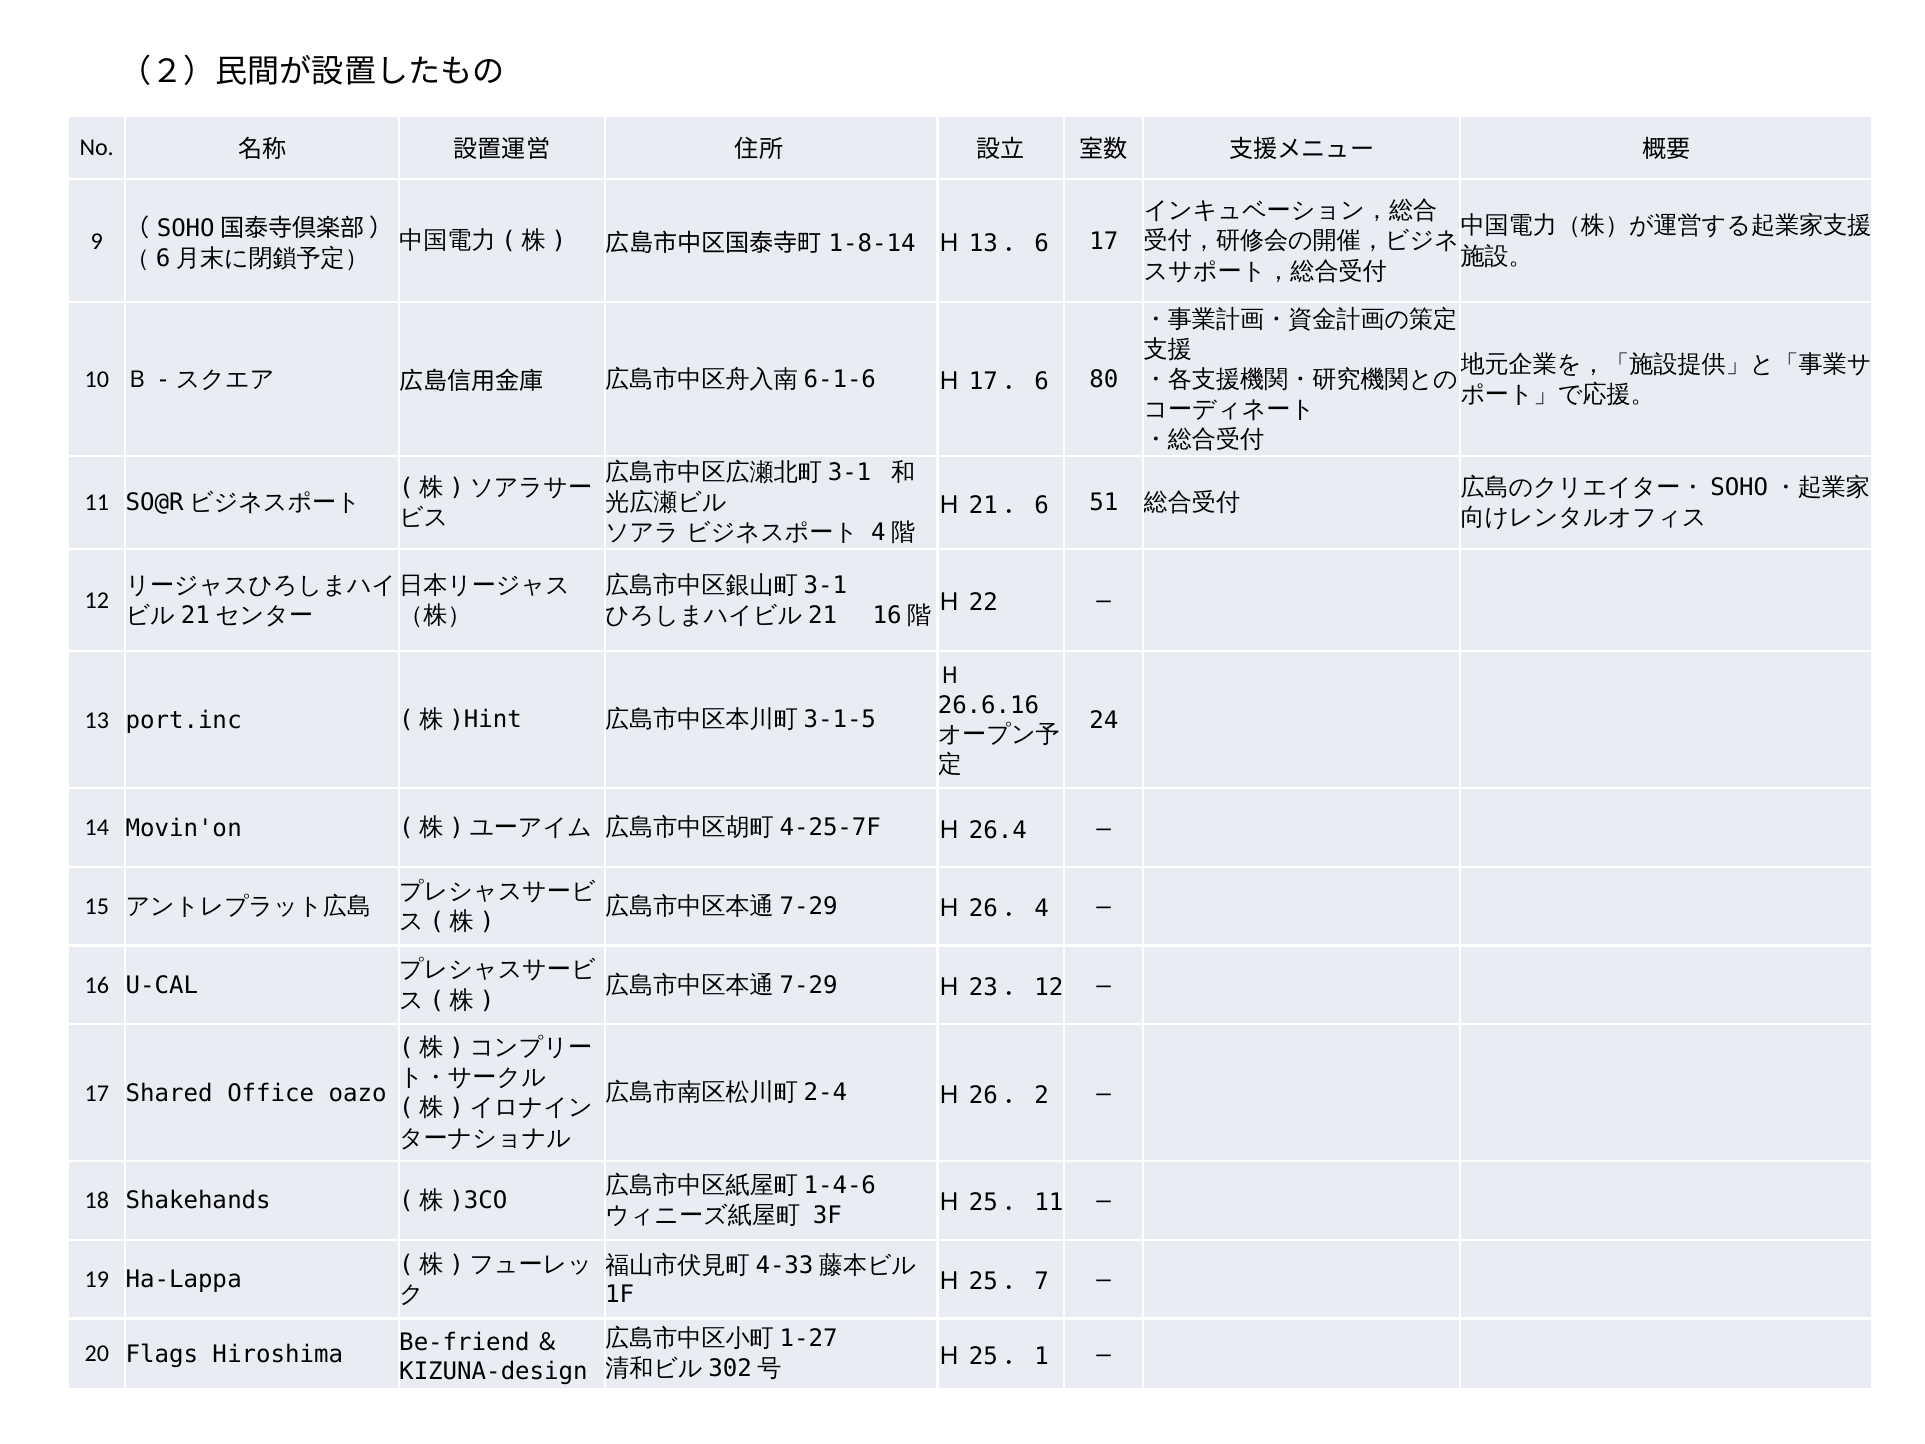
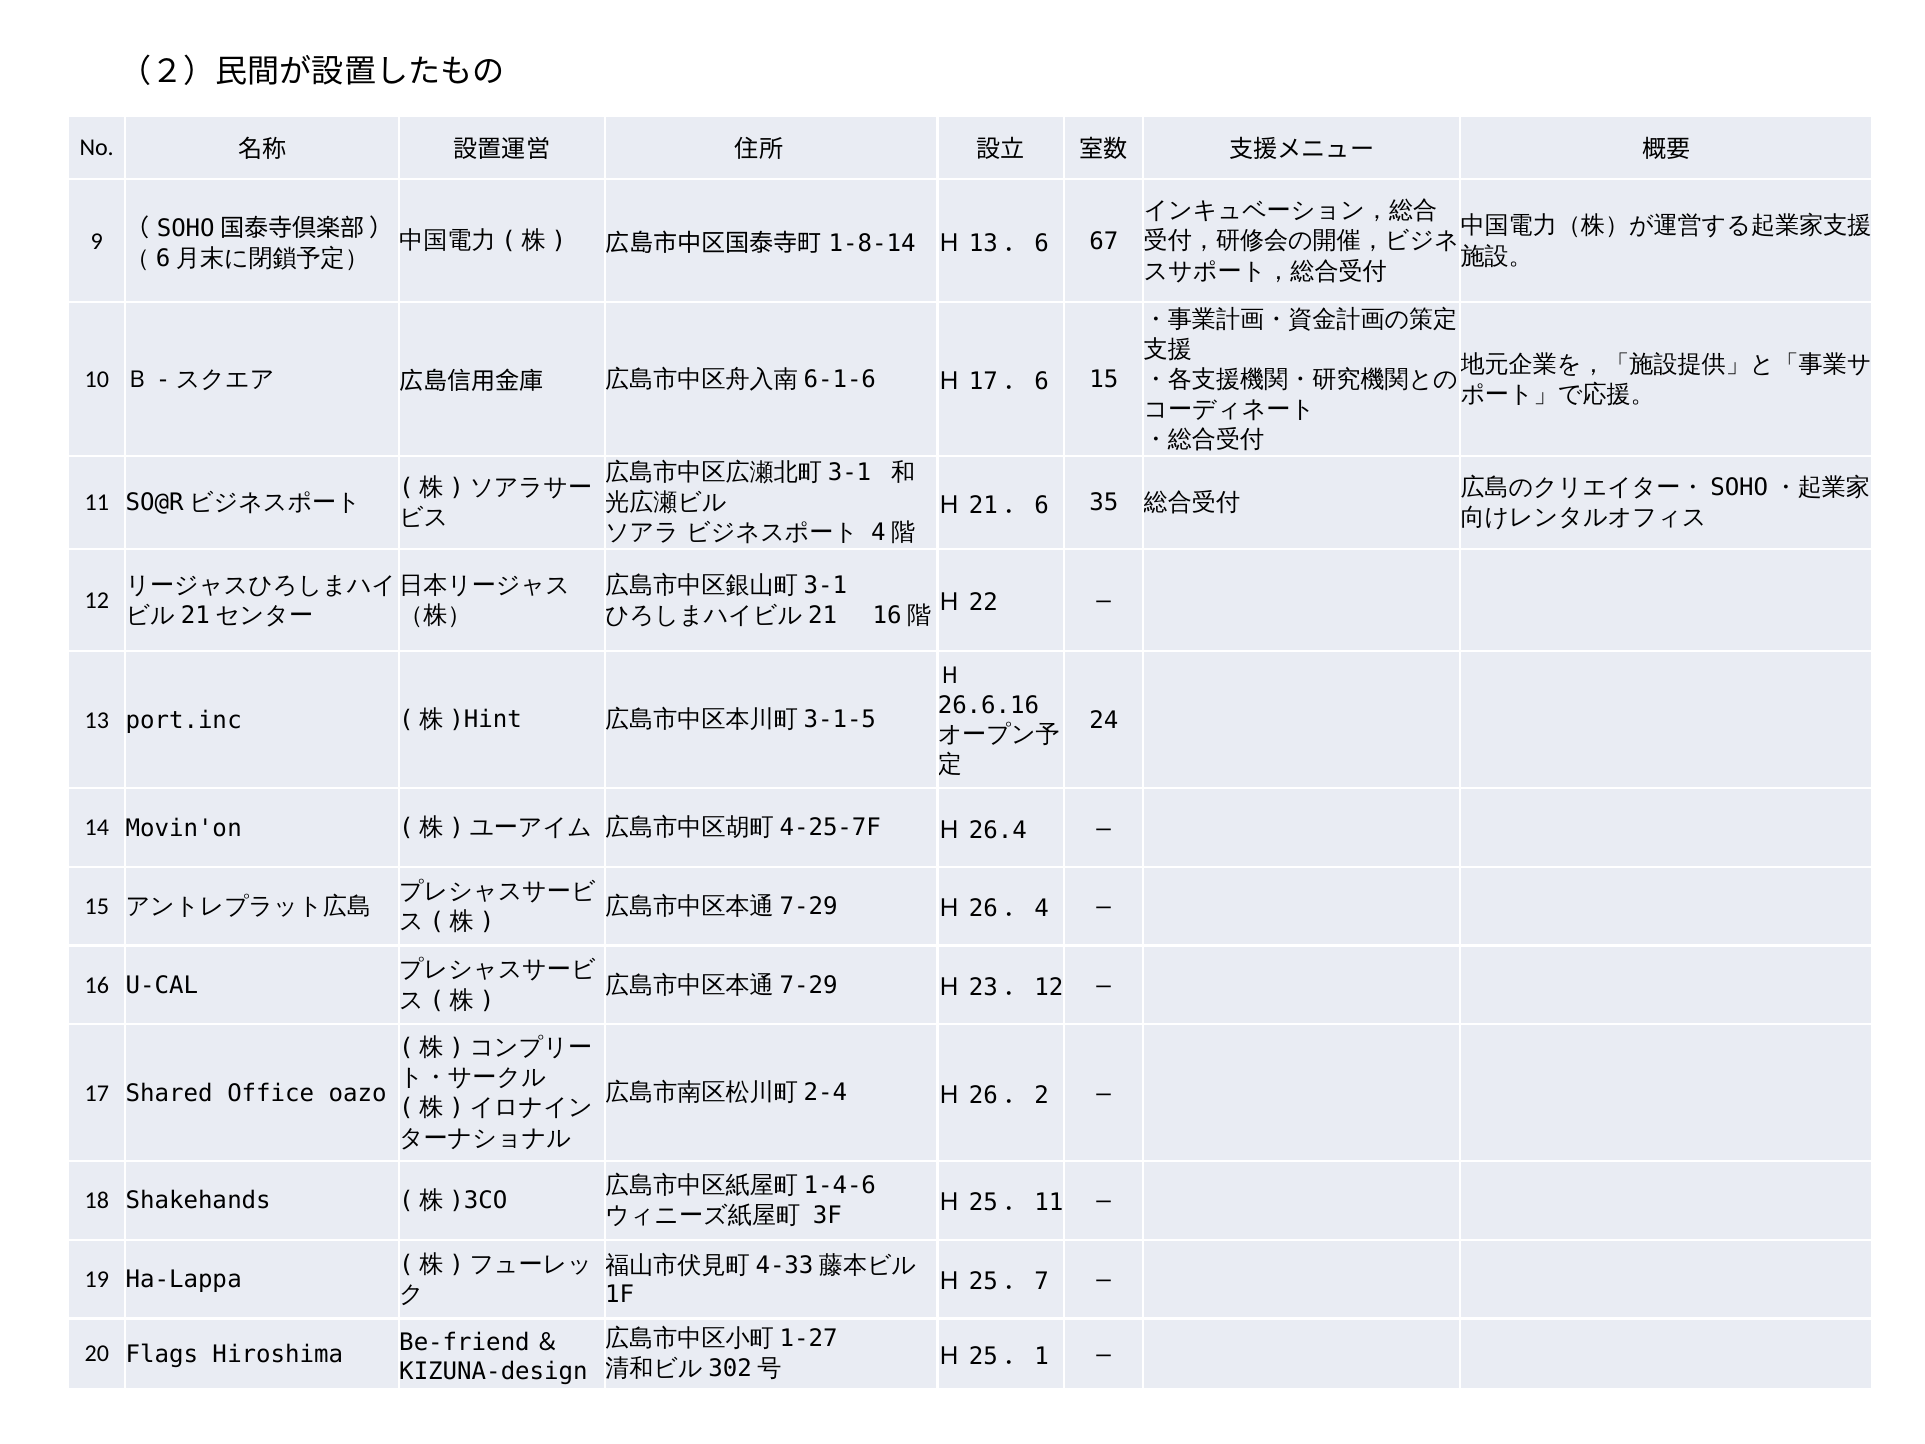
17: 17 -> 67 (1104, 241)
80: 80 -> 15 (1104, 380)
51: 51 -> 35 (1104, 503)
